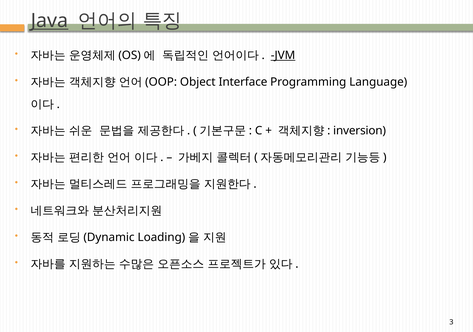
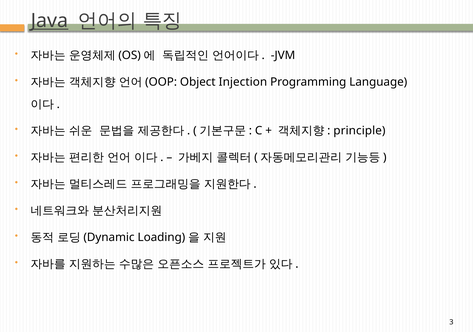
JVM underline: present -> none (283, 55)
Interface: Interface -> Injection (243, 82)
inversion: inversion -> principle (359, 131)
